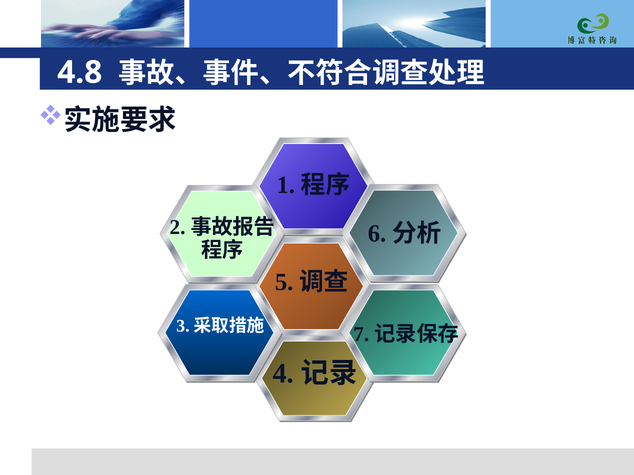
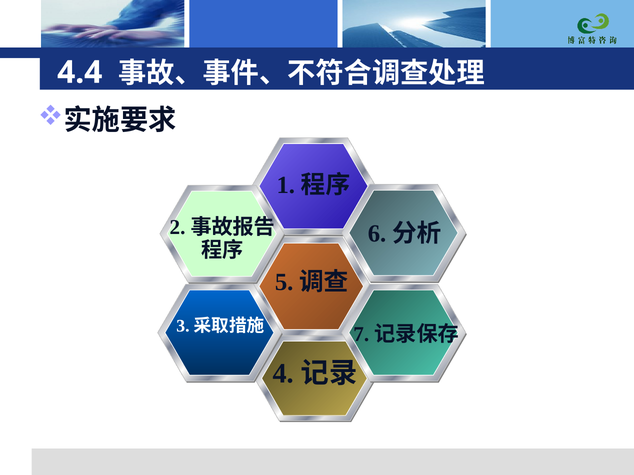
4.8: 4.8 -> 4.4 (80, 72)
